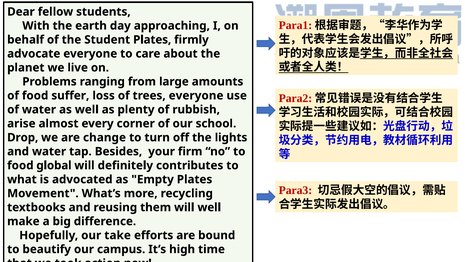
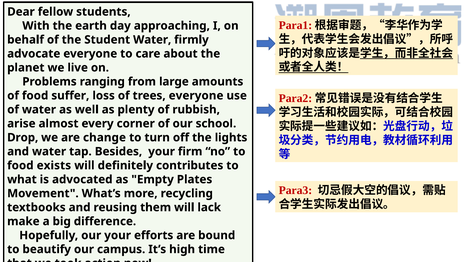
Student Plates: Plates -> Water (152, 40)
global: global -> exists (54, 165)
will well: well -> lack (209, 207)
our take: take -> your (118, 235)
